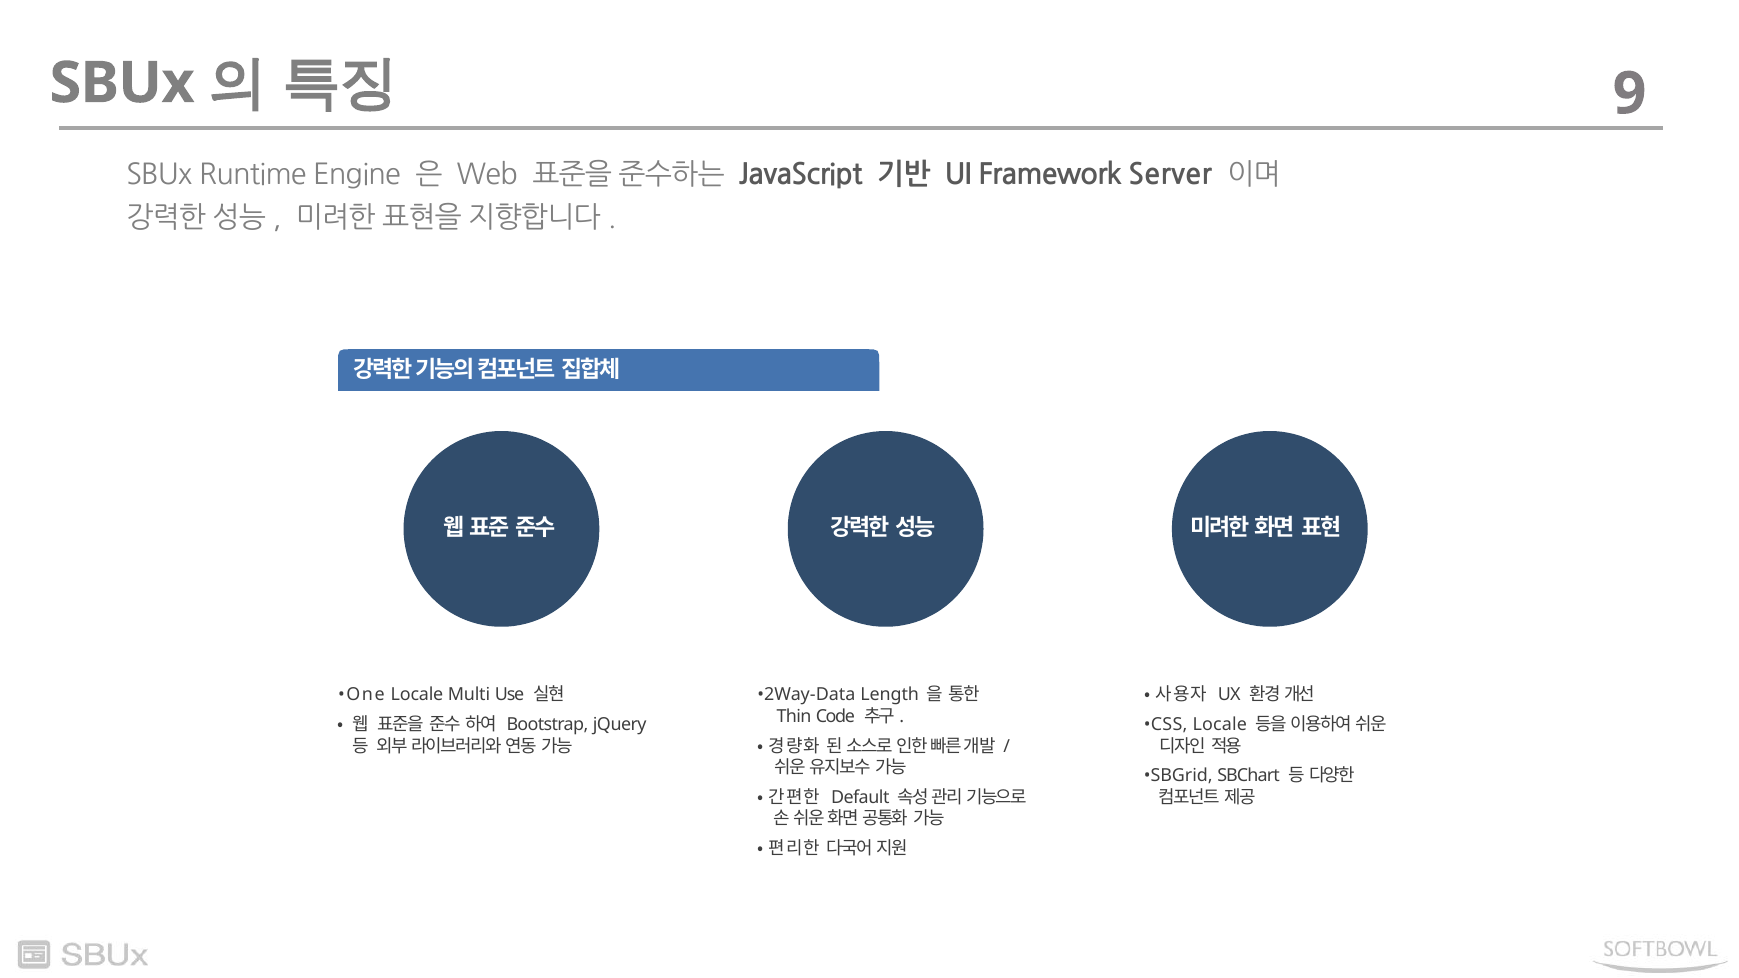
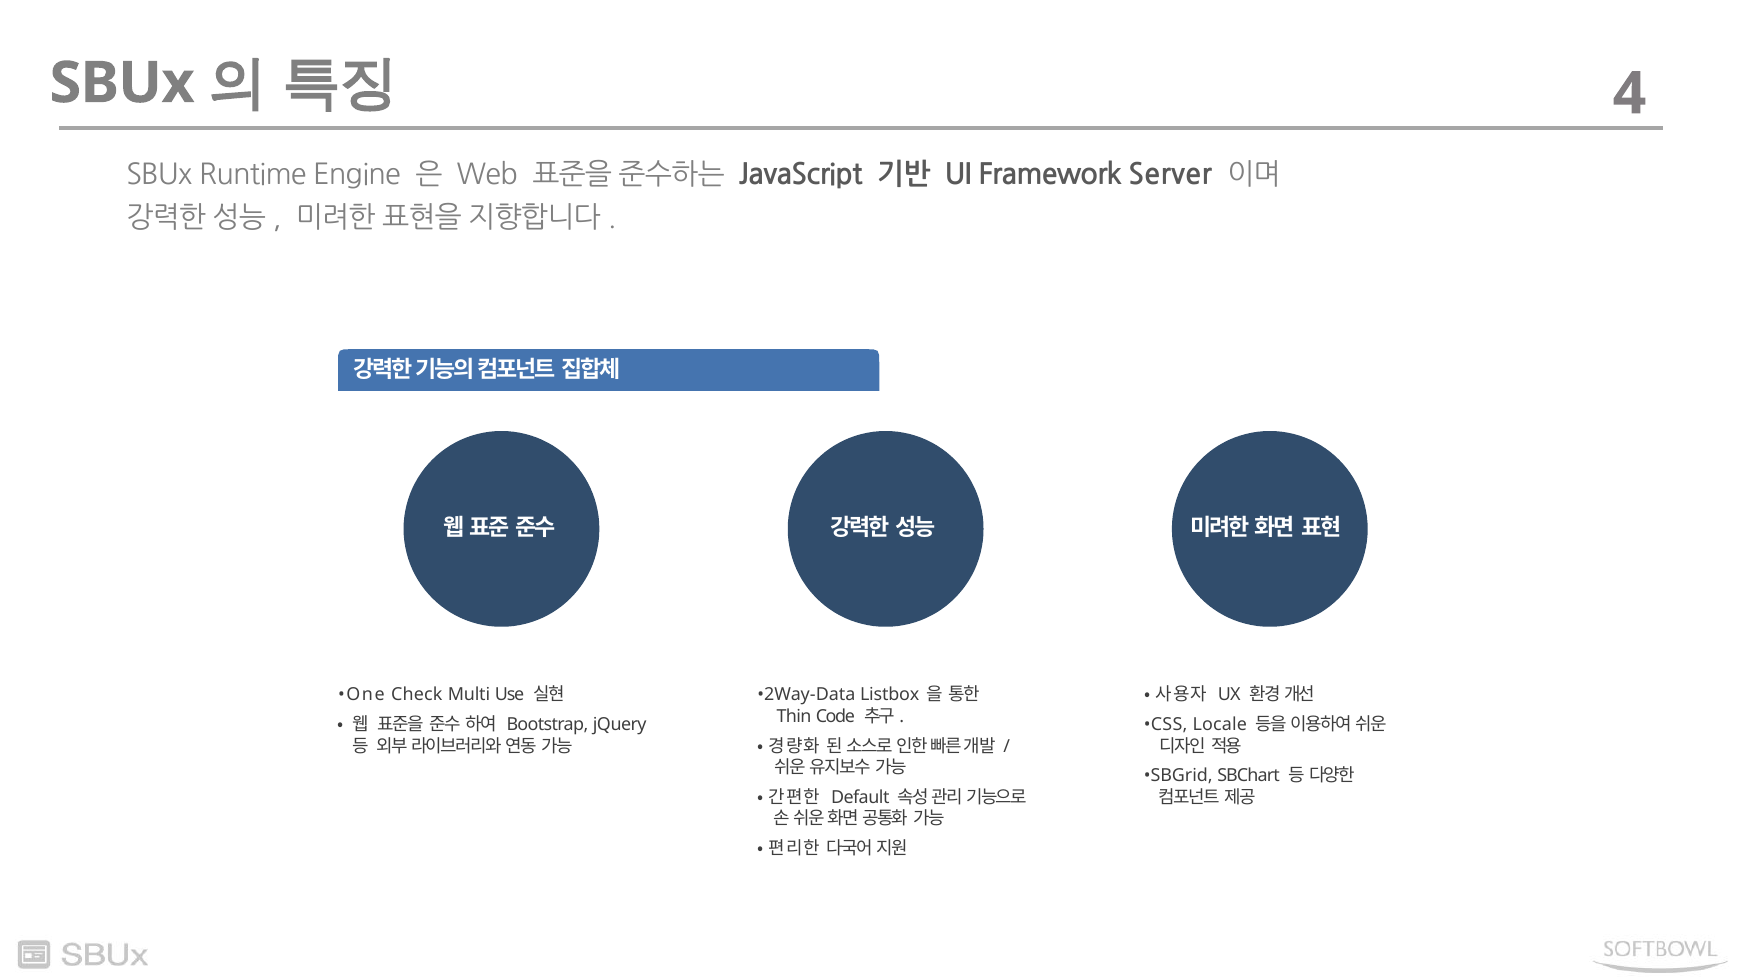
9: 9 -> 4 (1630, 94)
One Locale: Locale -> Check (417, 695)
Length: Length -> Listbox (890, 695)
